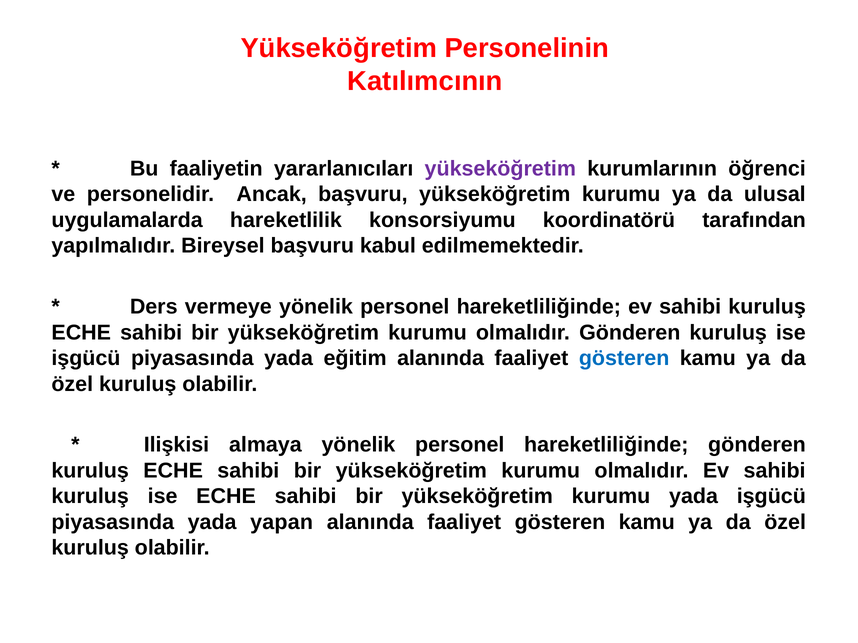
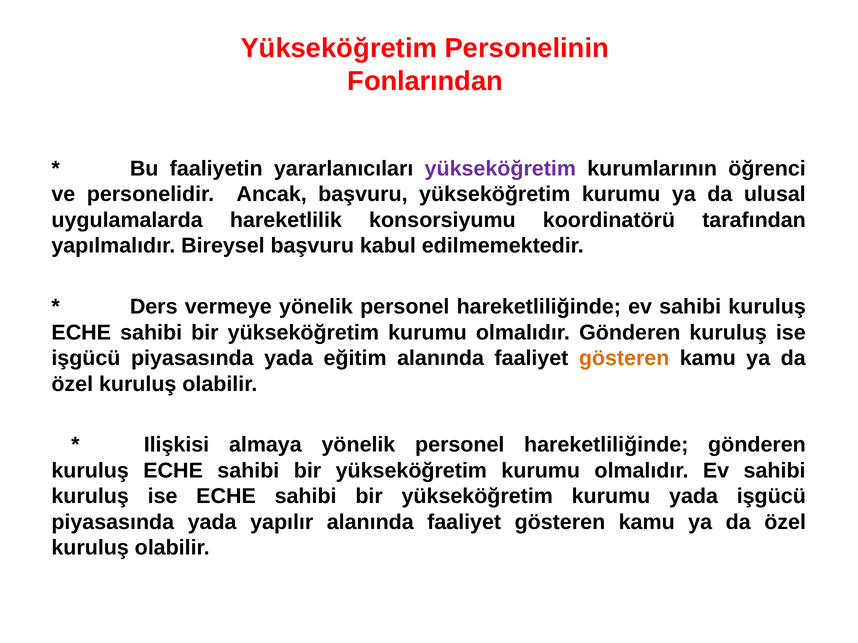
Katılımcının: Katılımcının -> Fonlarından (425, 81)
gösteren colour: blue -> orange (624, 359)
yapan: yapan -> yapılır (282, 522)
